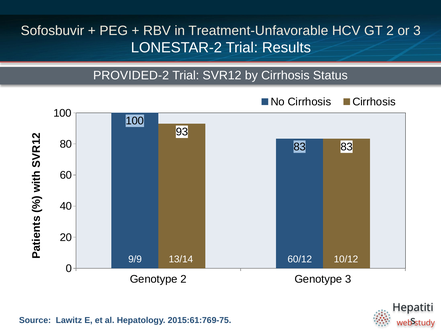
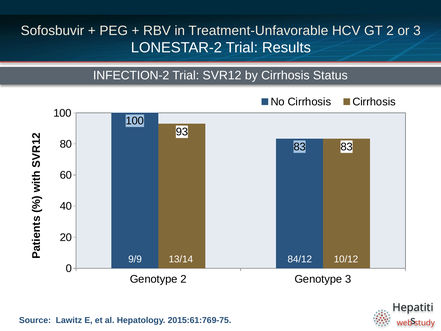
PROVIDED-2: PROVIDED-2 -> INFECTION-2 (131, 76)
60/12: 60/12 -> 84/12 (300, 259)
